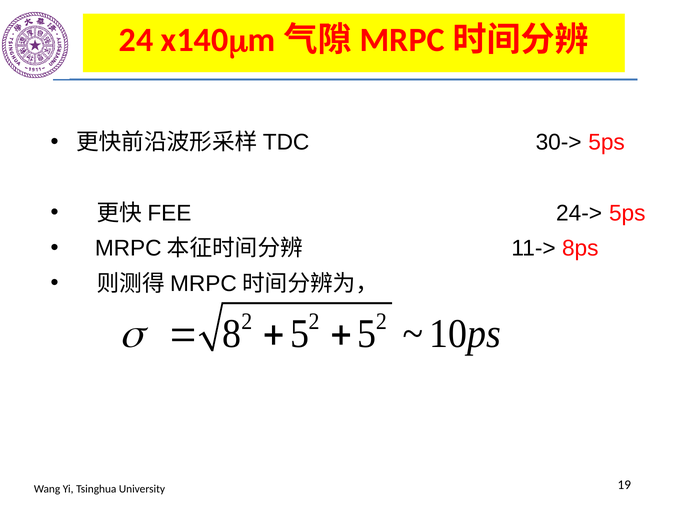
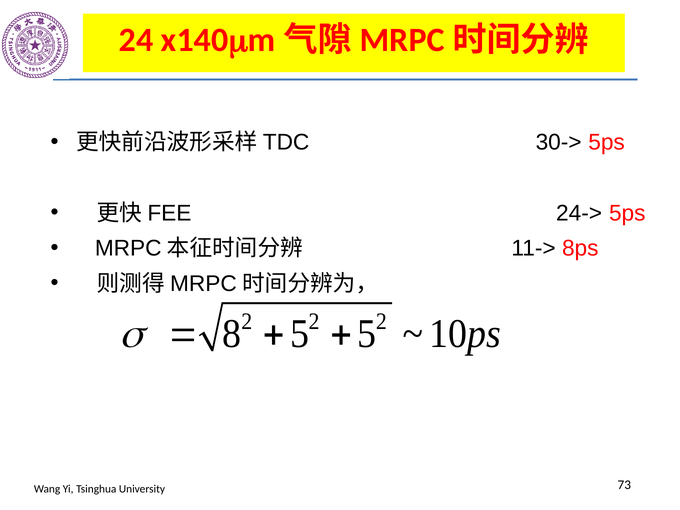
19: 19 -> 73 (624, 485)
